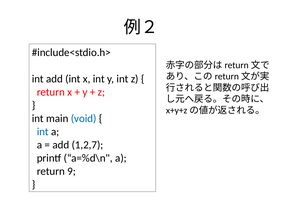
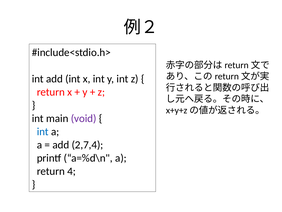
void colour: blue -> purple (84, 118)
1,2,7: 1,2,7 -> 2,7,4 (87, 145)
9: 9 -> 4 (72, 171)
